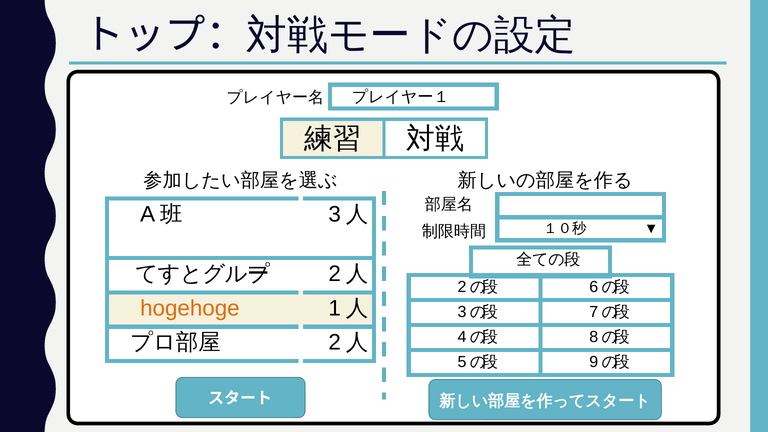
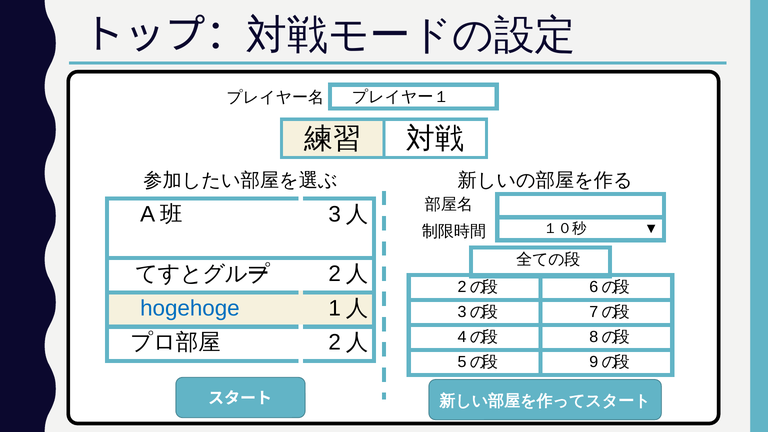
hogehoge colour: orange -> blue (190, 308)
